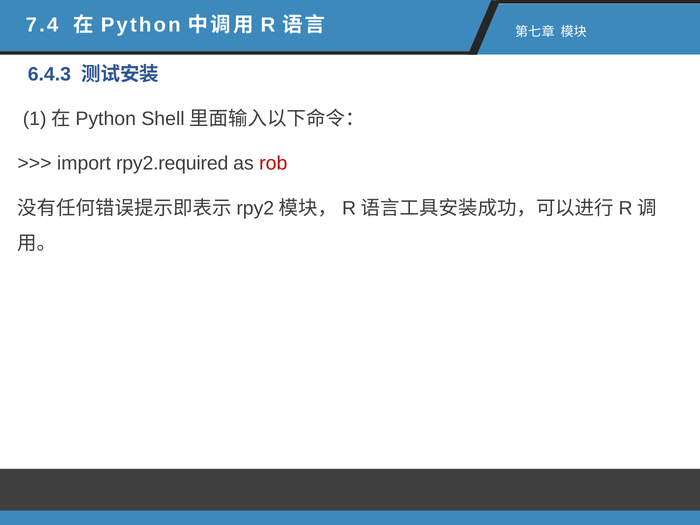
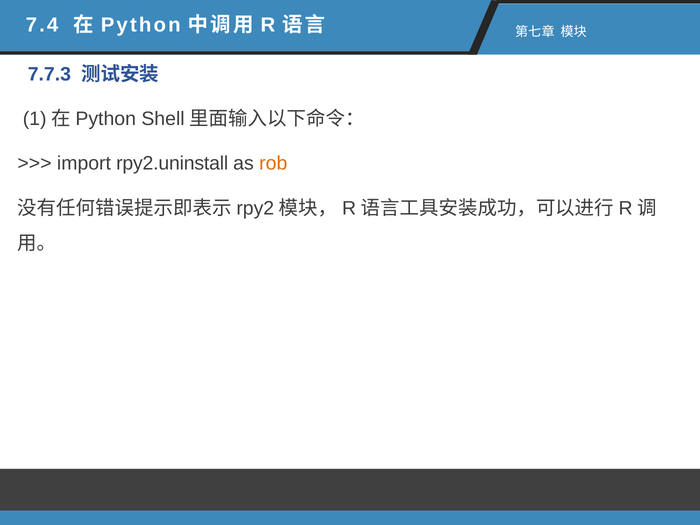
6.4.3: 6.4.3 -> 7.7.3 (49, 74)
rpy2.required: rpy2.required -> rpy2.uninstall (172, 163)
rob colour: red -> orange (273, 163)
